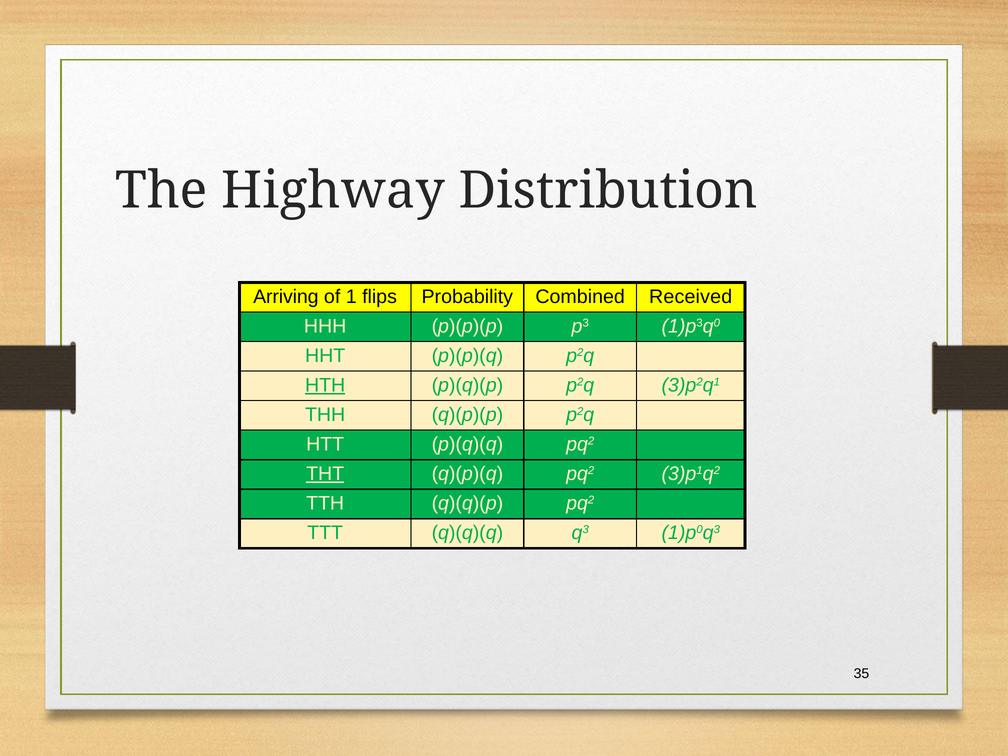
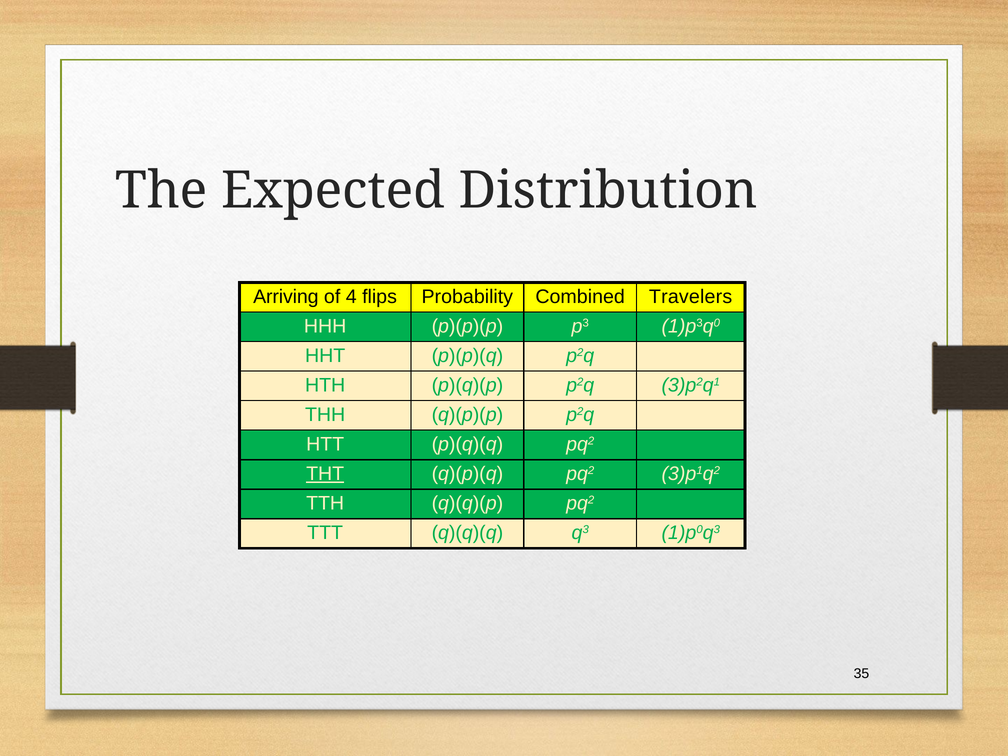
Highway: Highway -> Expected (333, 191)
1: 1 -> 4 (351, 297)
Received: Received -> Travelers (691, 297)
HTH underline: present -> none (325, 385)
